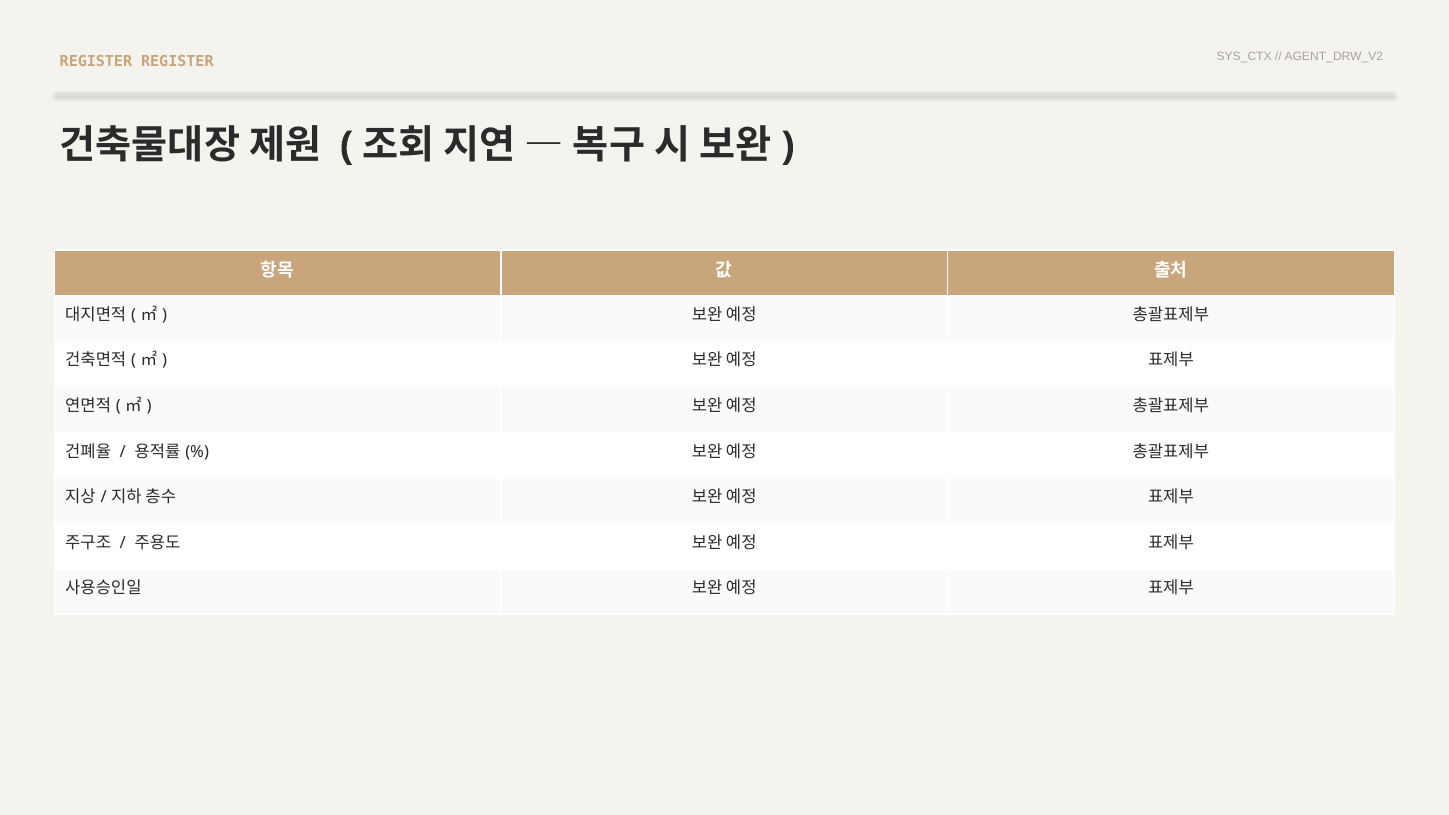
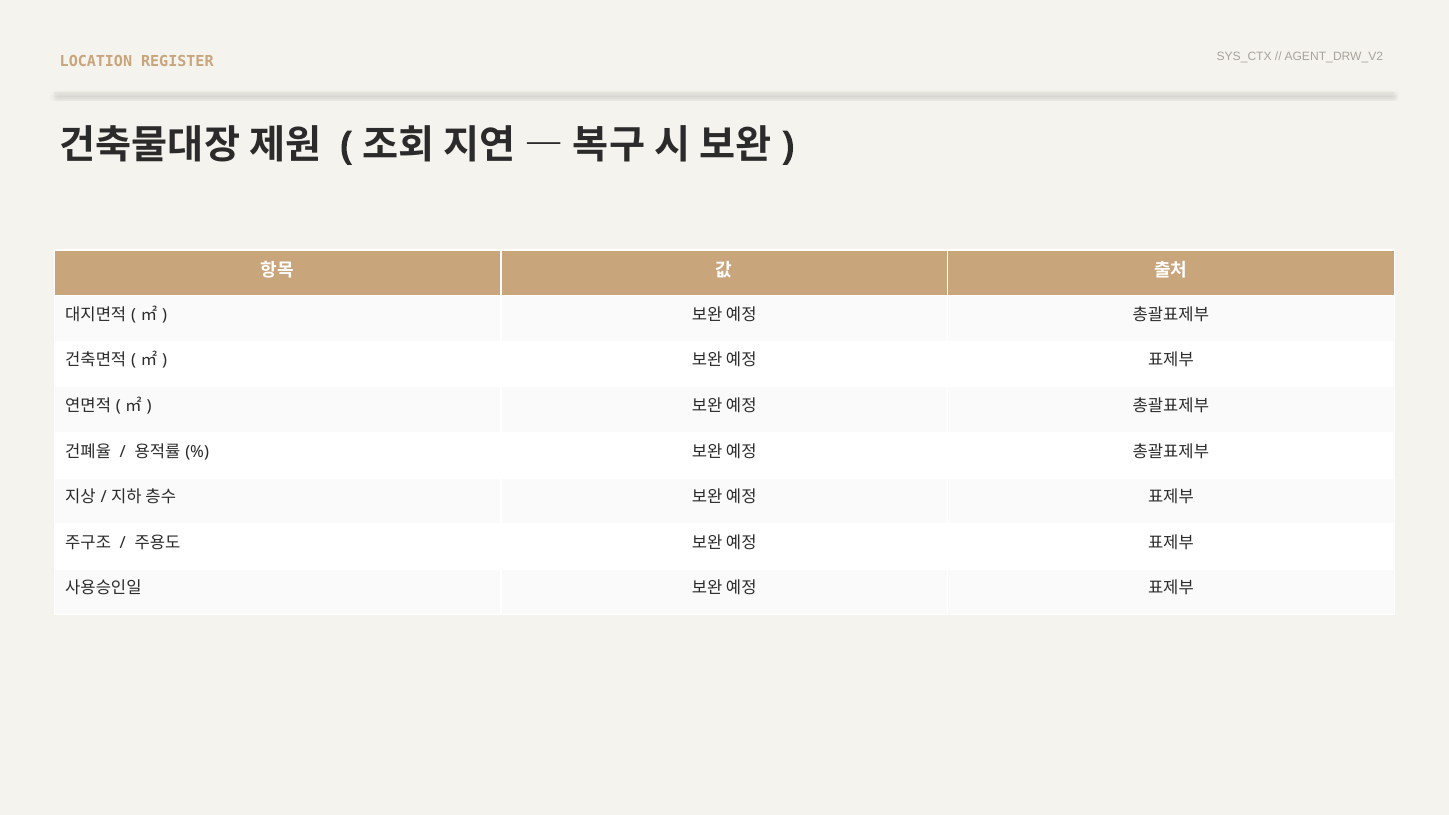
REGISTER: REGISTER -> LOCATION (96, 61)
